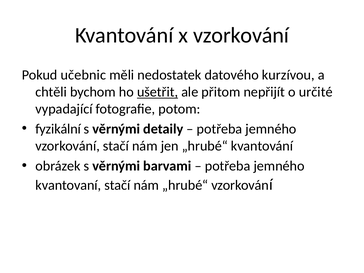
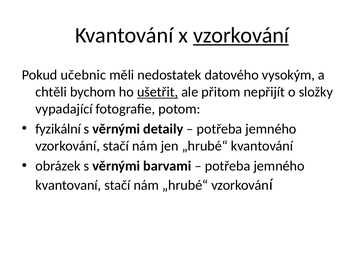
vzorkování underline: none -> present (241, 35)
kurzívou: kurzívou -> vysokým (288, 75)
určité: určité -> složky (316, 92)
